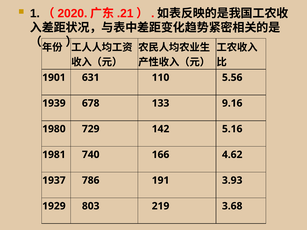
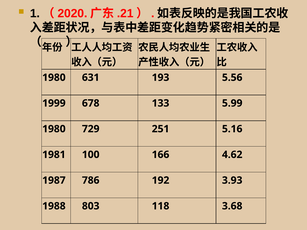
1901: 1901 -> 1980 (54, 78)
110: 110 -> 193 (161, 78)
1939: 1939 -> 1999 (54, 103)
9.16: 9.16 -> 5.99 (232, 103)
142: 142 -> 251 (161, 129)
740: 740 -> 100 (91, 155)
1937: 1937 -> 1987 (54, 181)
191: 191 -> 192 (161, 181)
1929: 1929 -> 1988 (54, 206)
219: 219 -> 118 (161, 206)
